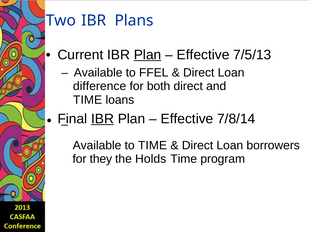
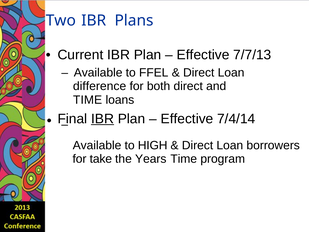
Plan underline: present -> none (148, 55)
7/5/13: 7/5/13 -> 7/7/13 (252, 55)
7/8/14: 7/8/14 -> 7/4/14 (236, 119)
to TIME: TIME -> HIGH (153, 145)
they: they -> take (101, 159)
Holds: Holds -> Years (151, 159)
